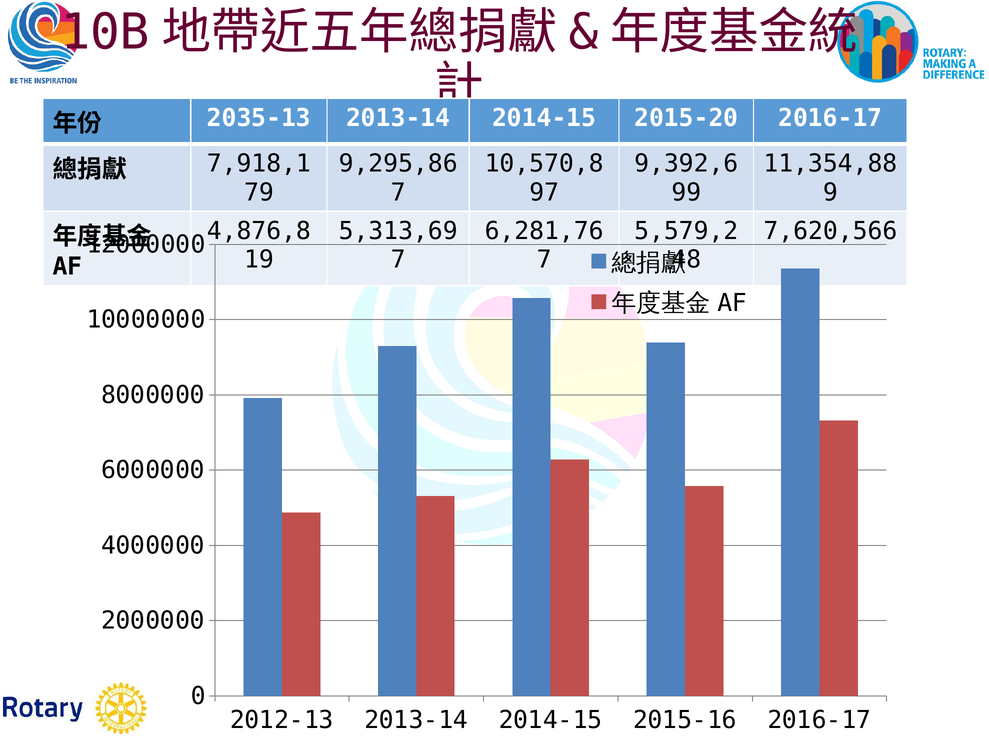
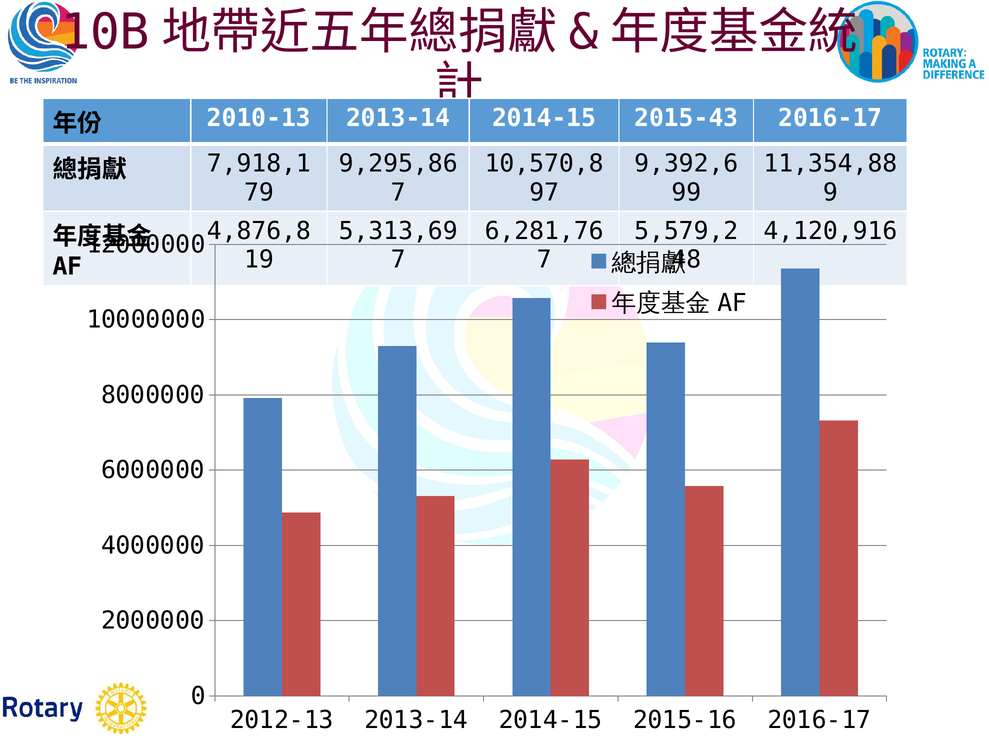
2035-13: 2035-13 -> 2010-13 (259, 118)
2015-20: 2015-20 -> 2015-43 (686, 118)
7,620,566: 7,620,566 -> 4,120,916 (830, 231)
